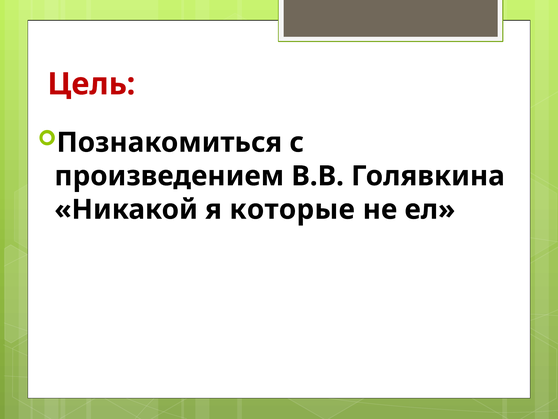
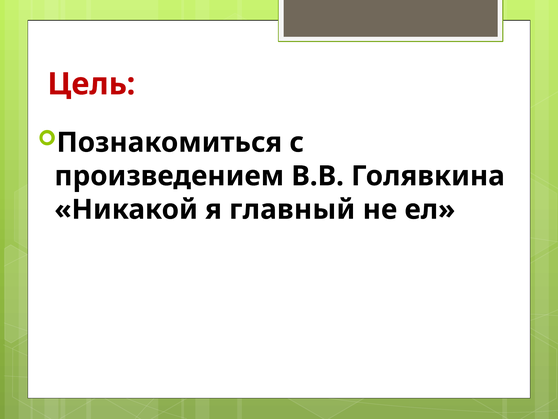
которые: которые -> главный (292, 209)
